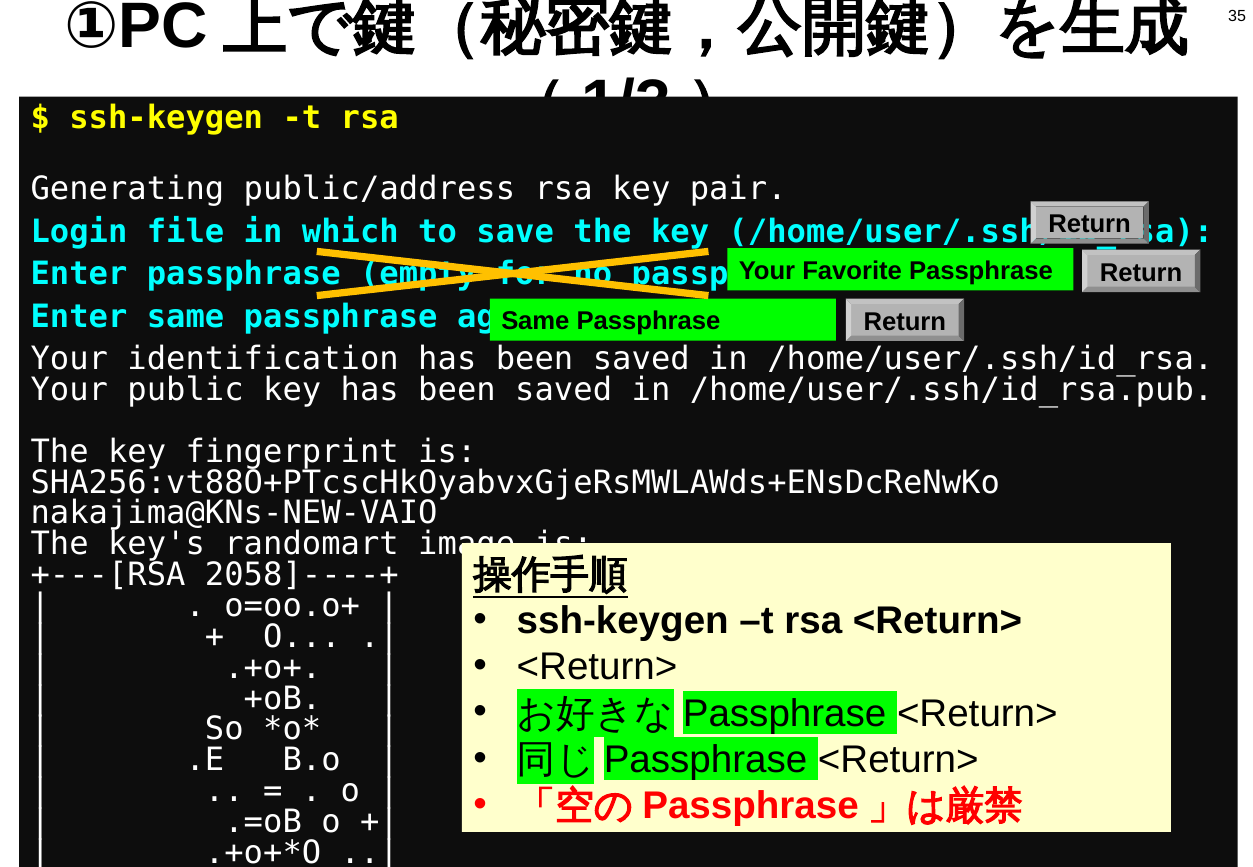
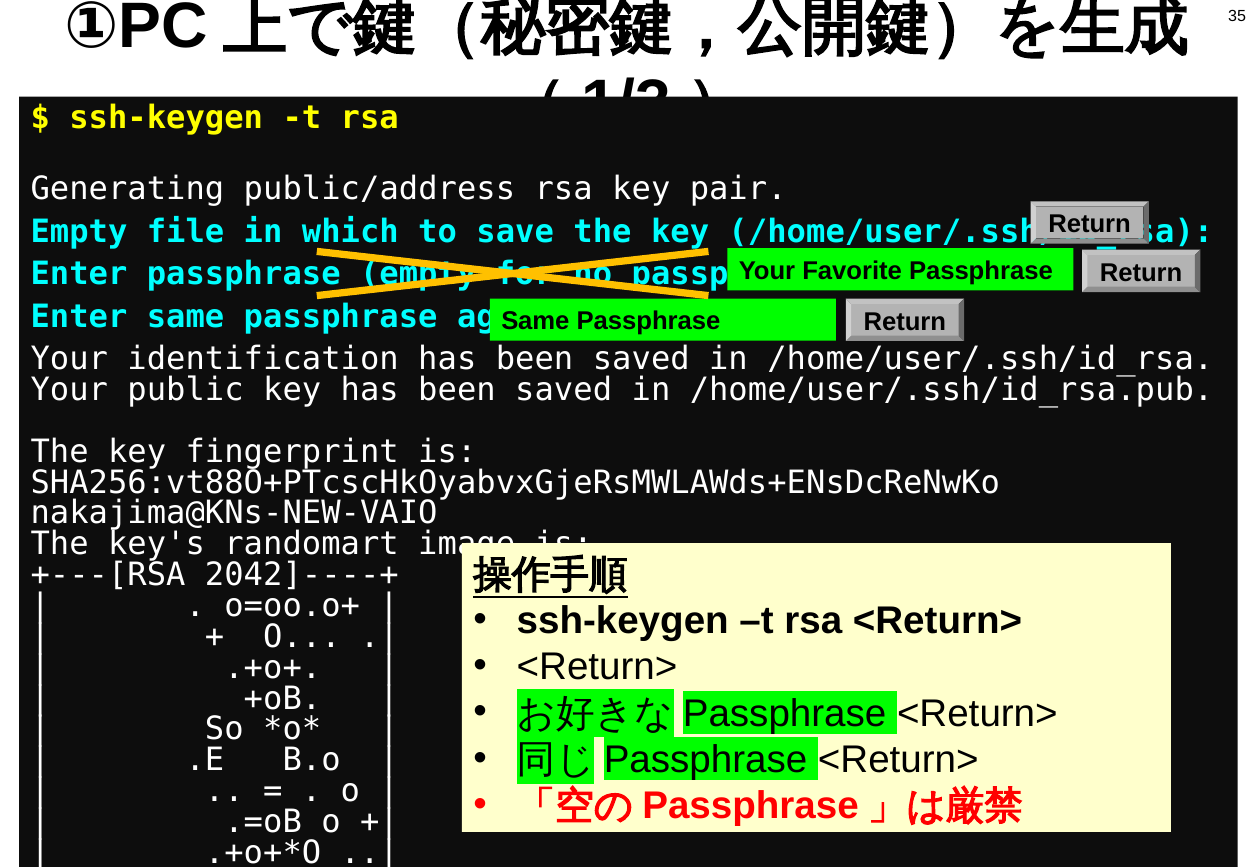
Login: Login -> Empty (79, 232)
2058]----+: 2058]----+ -> 2042]----+ (302, 575)
